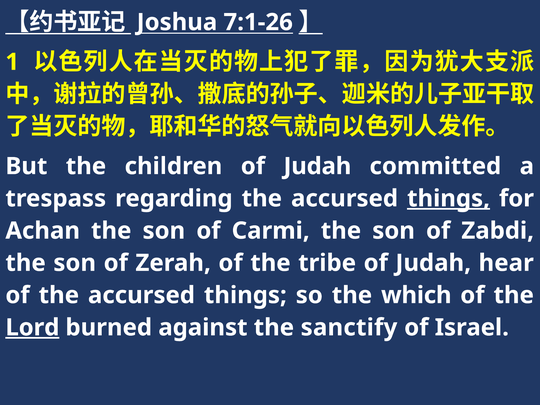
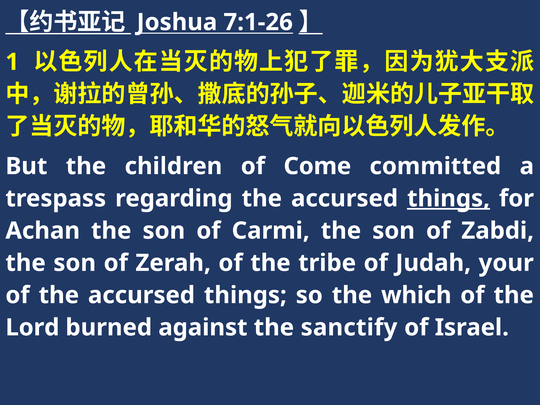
children of Judah: Judah -> Come (317, 166)
hear: hear -> your (506, 263)
Lord underline: present -> none (32, 327)
